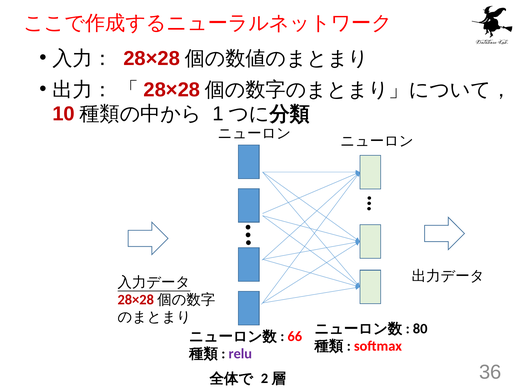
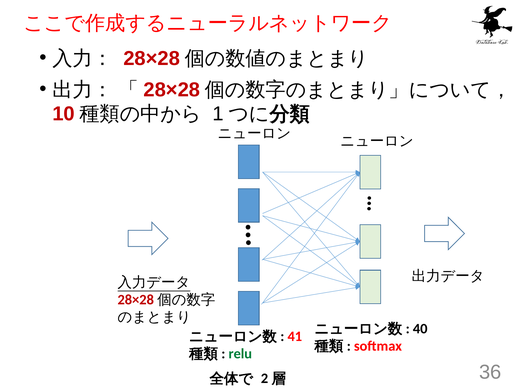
80: 80 -> 40 (420, 328)
66: 66 -> 41 (295, 336)
relu colour: purple -> green (240, 353)
